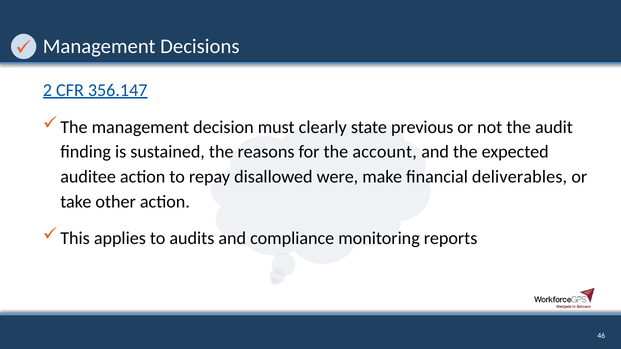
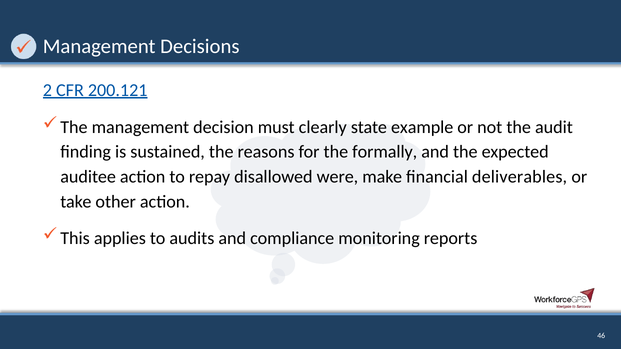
356.147: 356.147 -> 200.121 (118, 90)
previous: previous -> example (422, 127)
account: account -> formally (385, 152)
